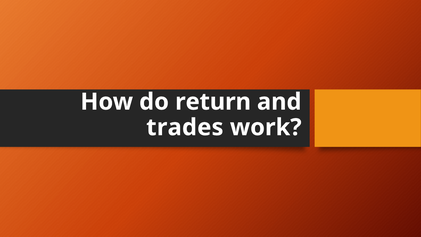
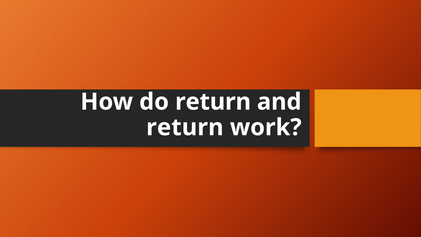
trades: trades -> return (185, 127)
